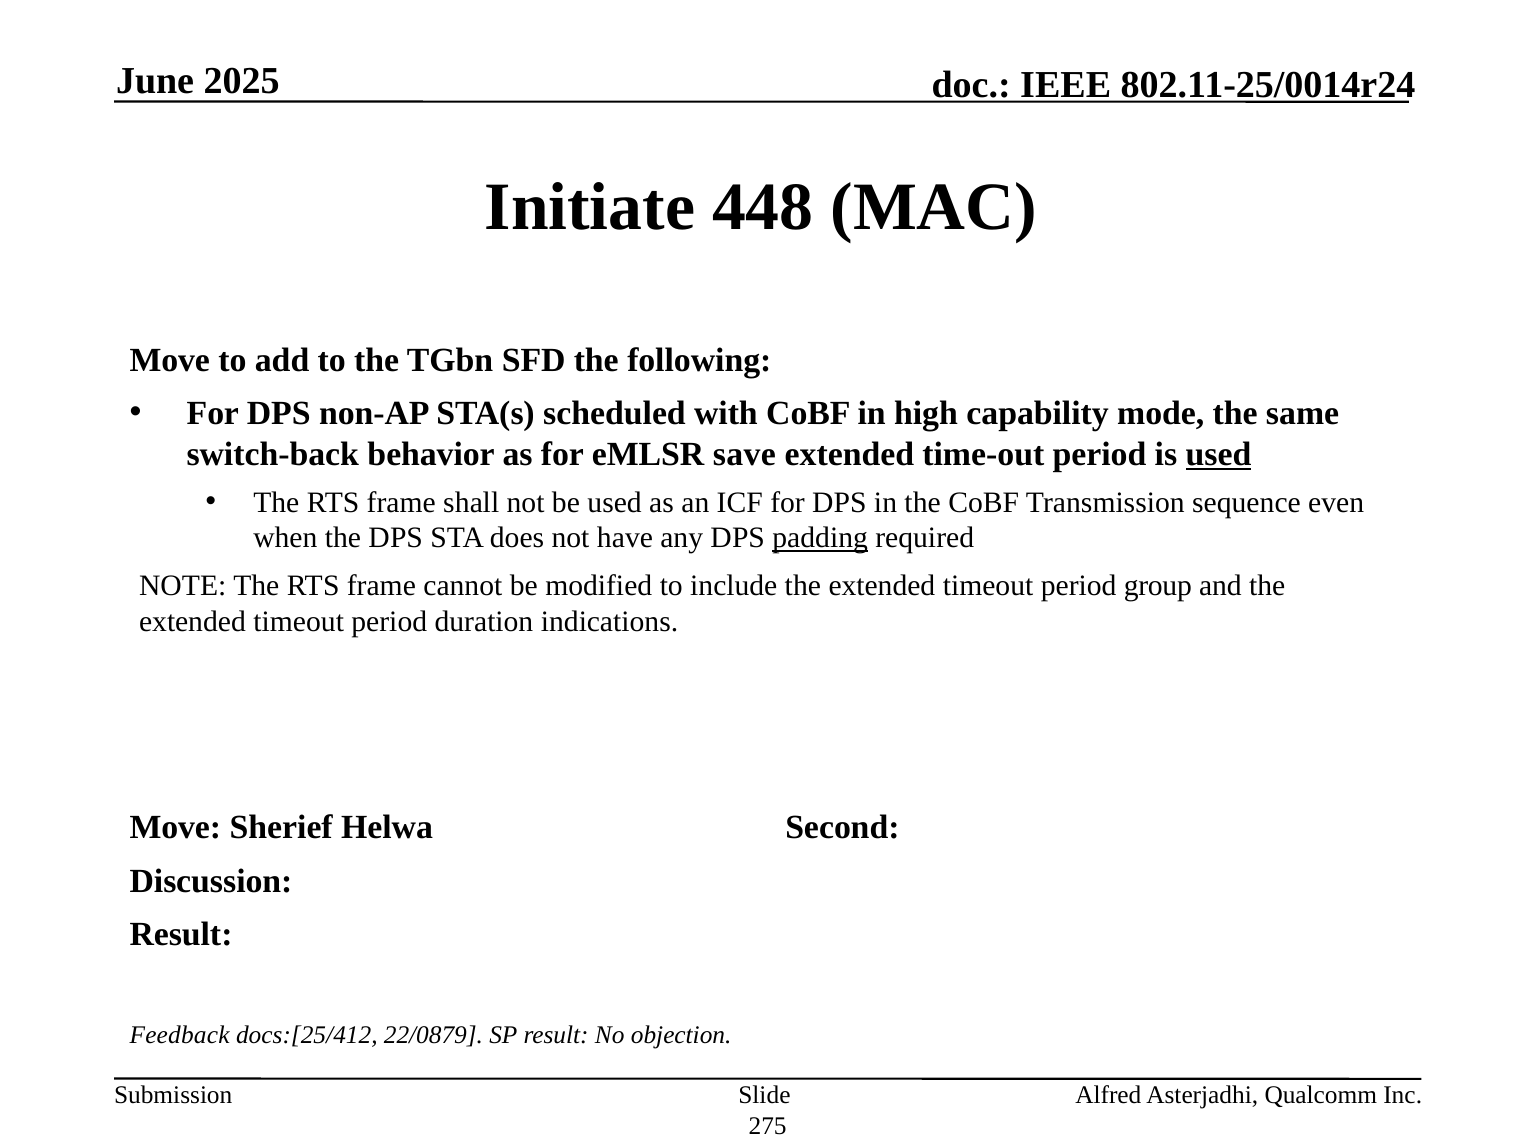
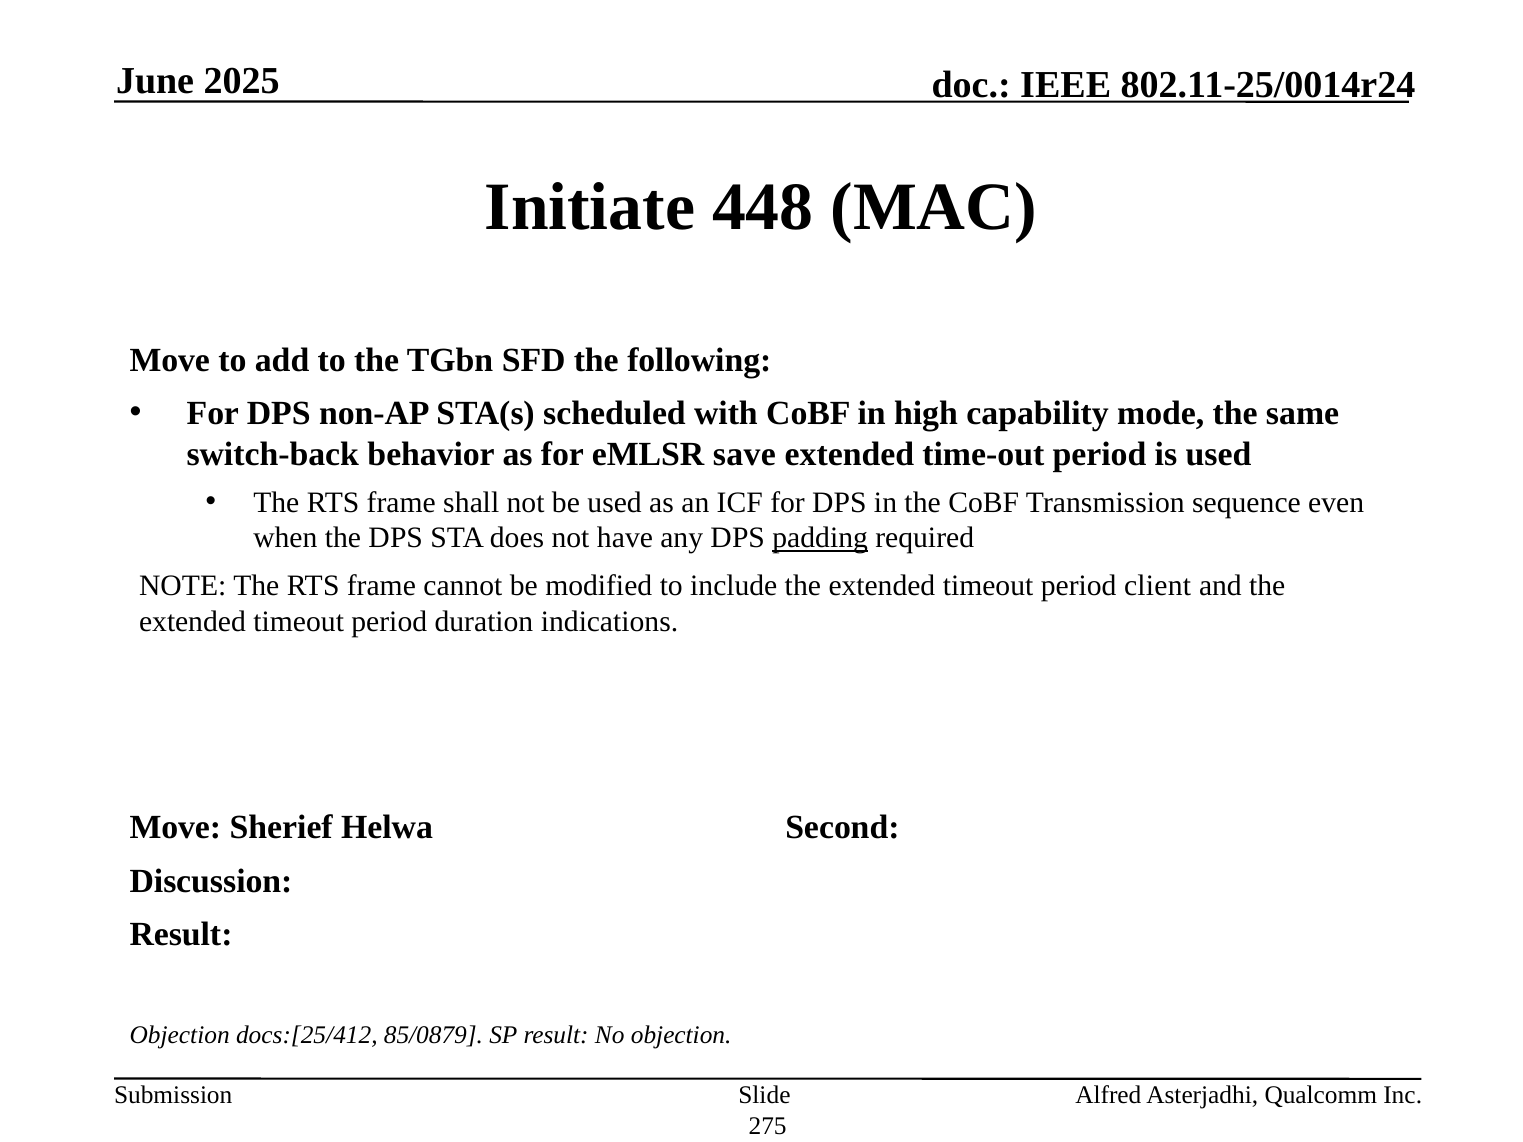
used underline: present -> none (1218, 454)
group: group -> client (1158, 586)
Feedback: Feedback -> Objection (180, 1035)
22/0879: 22/0879 -> 85/0879 (433, 1035)
